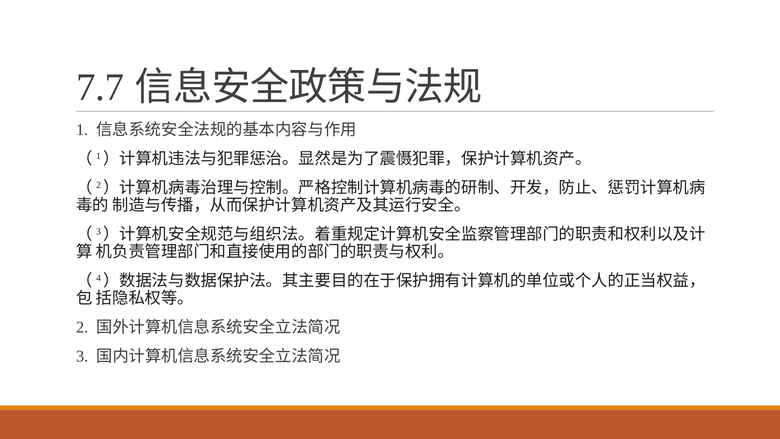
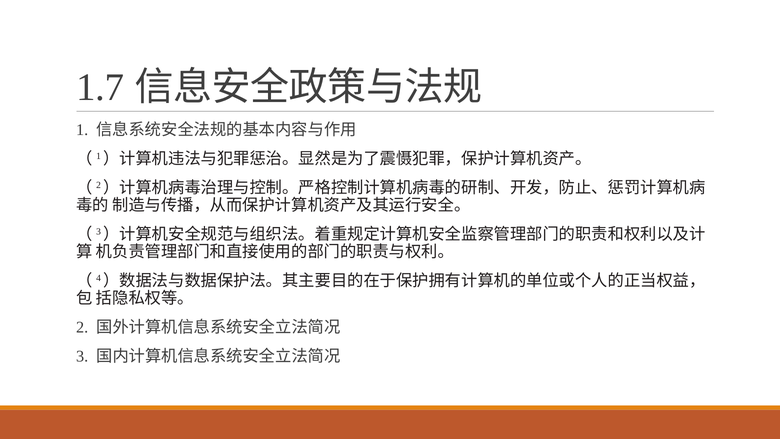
7.7: 7.7 -> 1.7 (100, 87)
